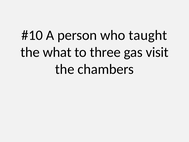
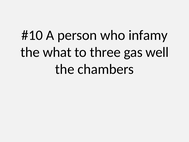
taught: taught -> infamy (148, 35)
visit: visit -> well (157, 52)
